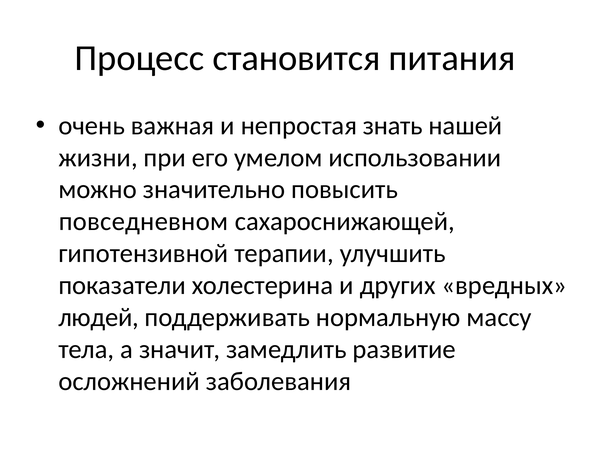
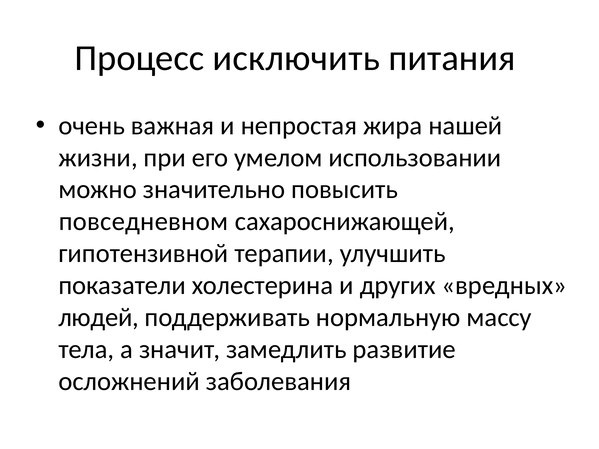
становится: становится -> исключить (296, 58)
знать: знать -> жира (393, 126)
